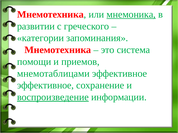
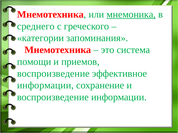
развитии: развитии -> среднего (36, 26)
мнемотаблицами: мнемотаблицами -> воспроизведение (53, 74)
эффективное: эффективное -> информации (45, 86)
воспроизведение underline: present -> none (53, 97)
